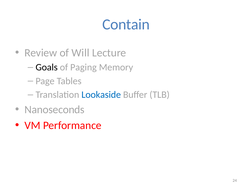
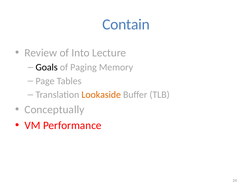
Will: Will -> Into (81, 53)
Lookaside colour: blue -> orange (101, 95)
Nanoseconds: Nanoseconds -> Conceptually (54, 110)
